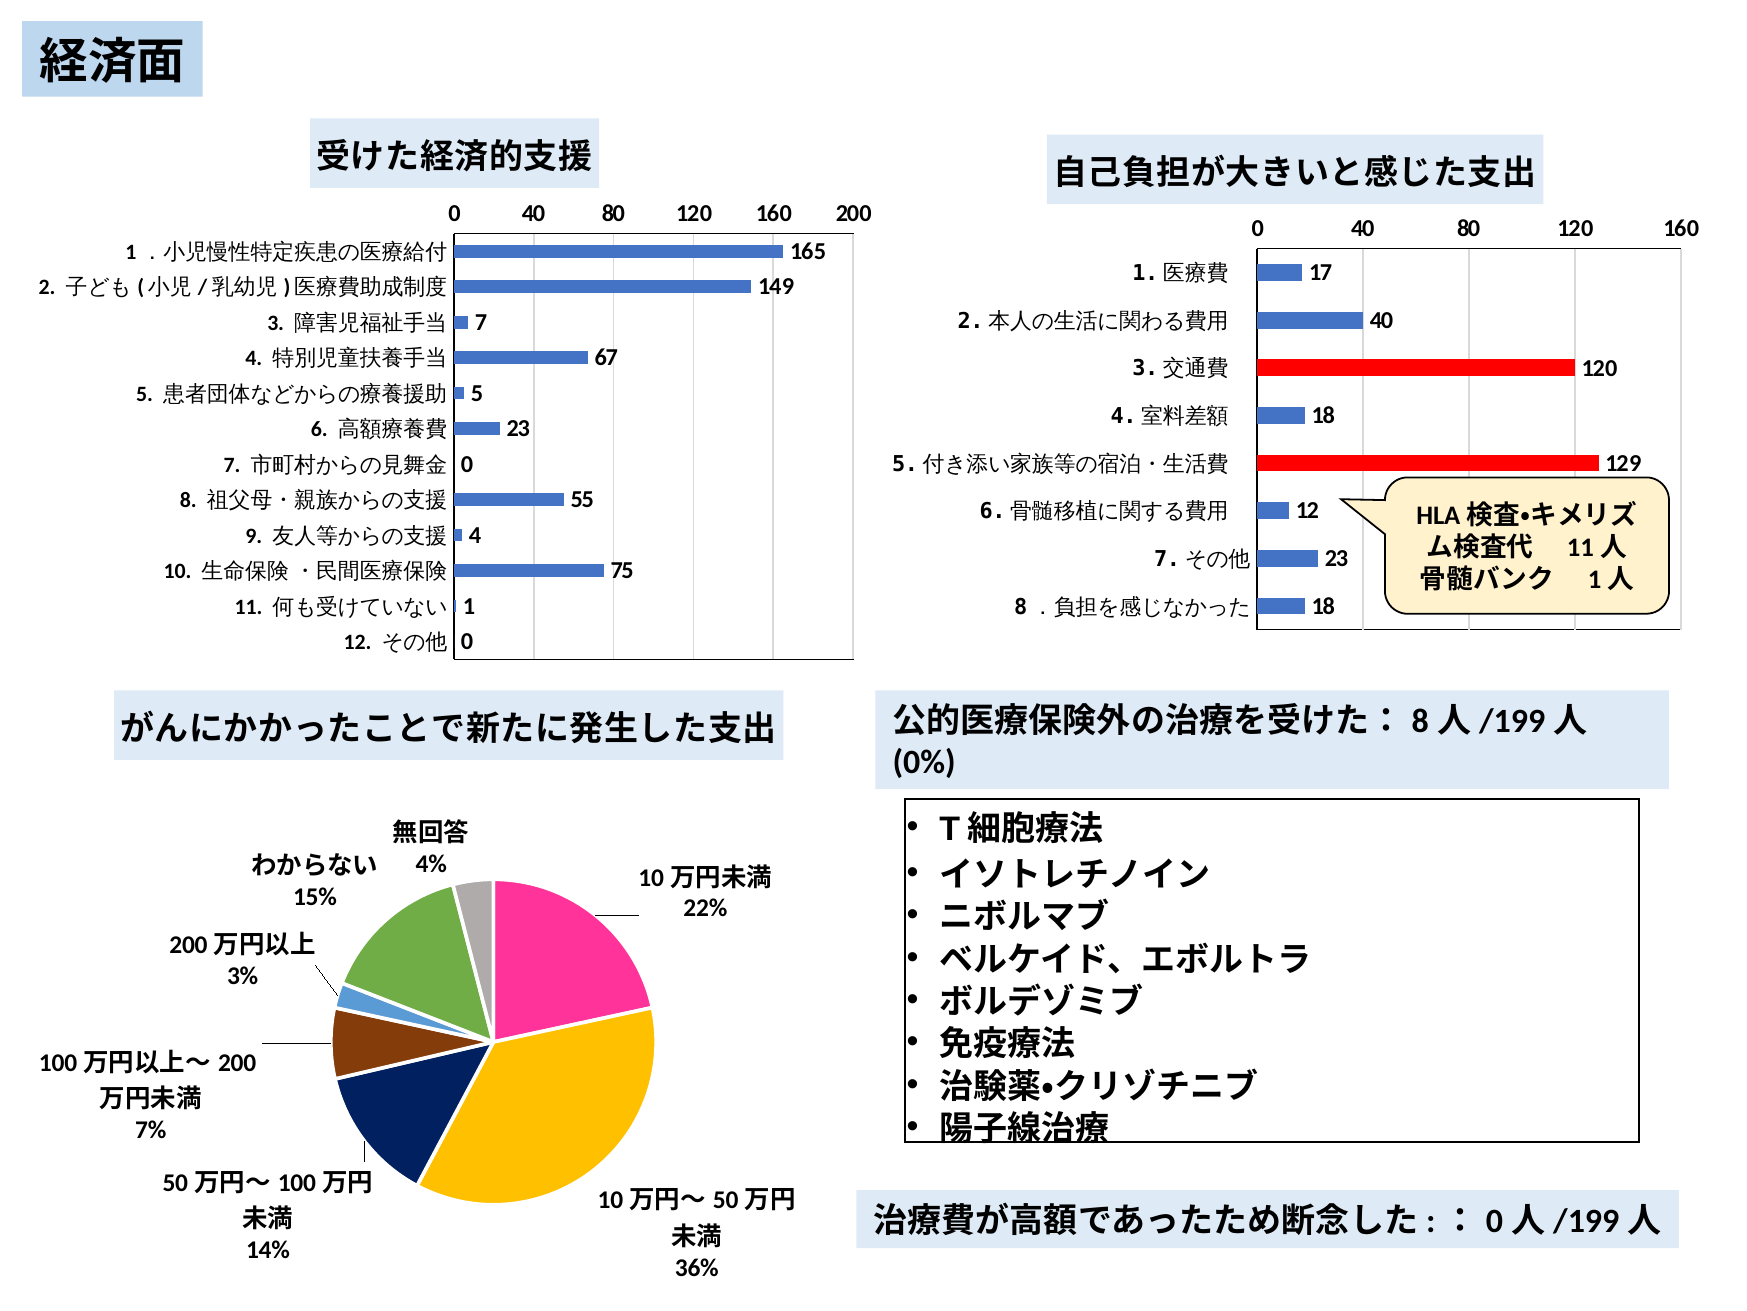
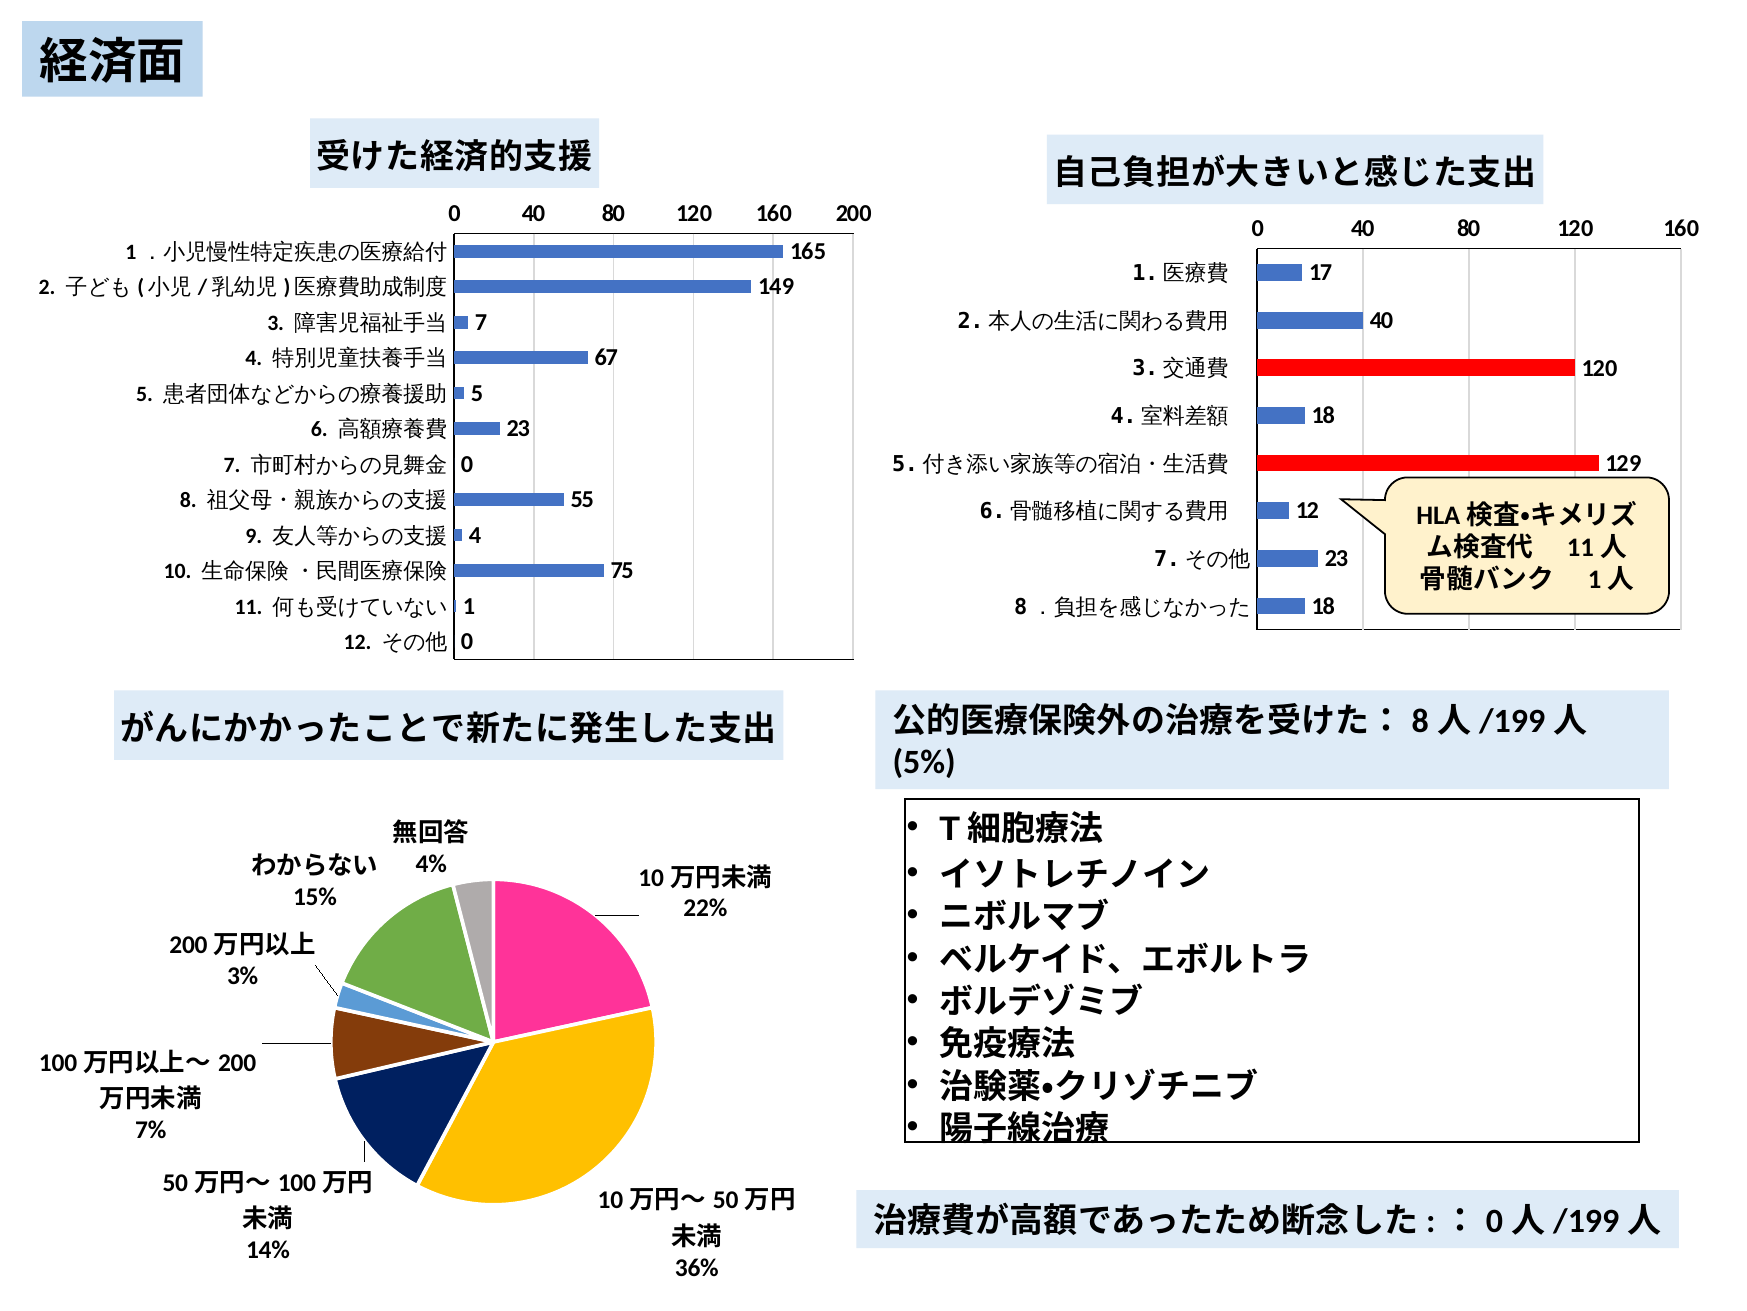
0%: 0% -> 5% (924, 762)
